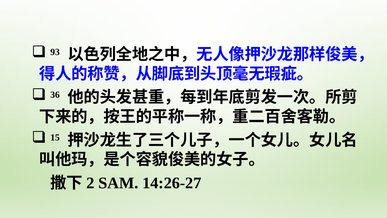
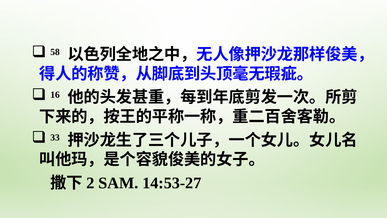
93: 93 -> 58 (55, 52)
36: 36 -> 16 (55, 95)
15: 15 -> 33 (55, 137)
14:26-27: 14:26-27 -> 14:53-27 (172, 183)
